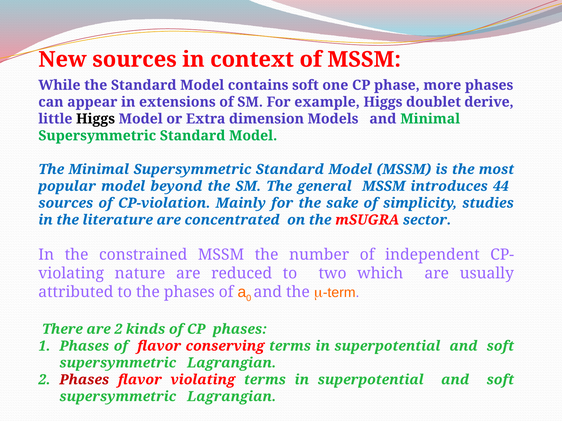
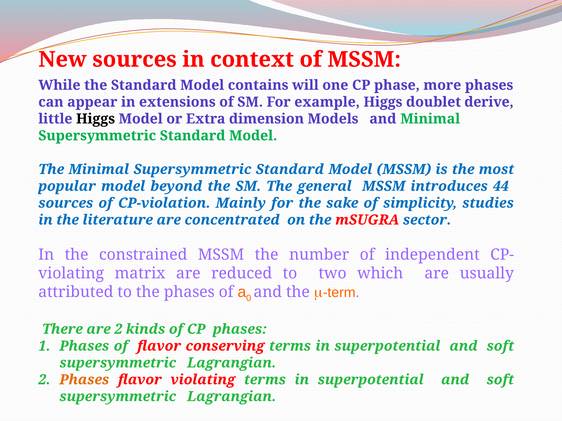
contains soft: soft -> will (305, 85)
nature: nature -> matrix (140, 274)
Phases colour: red -> orange (84, 380)
